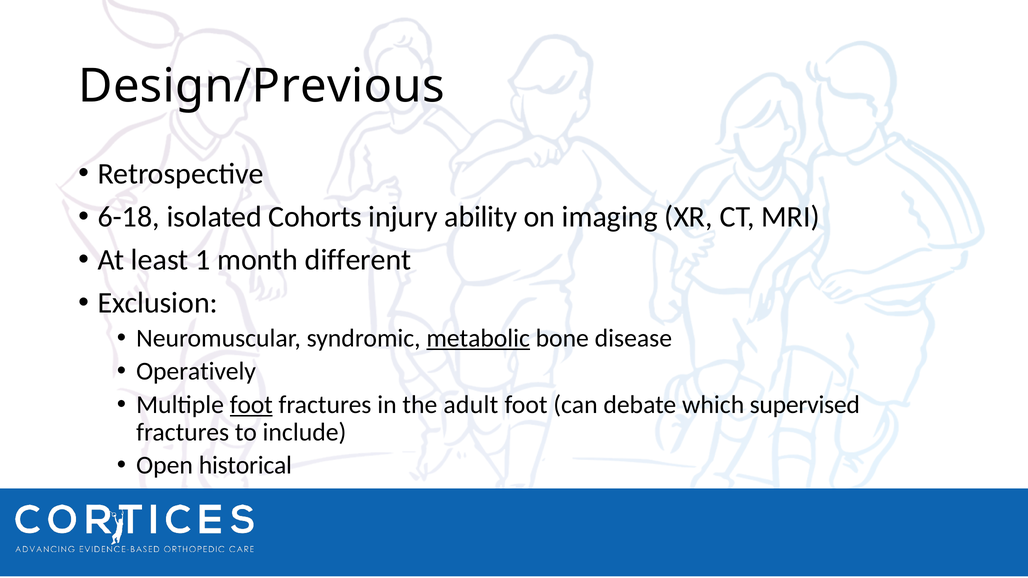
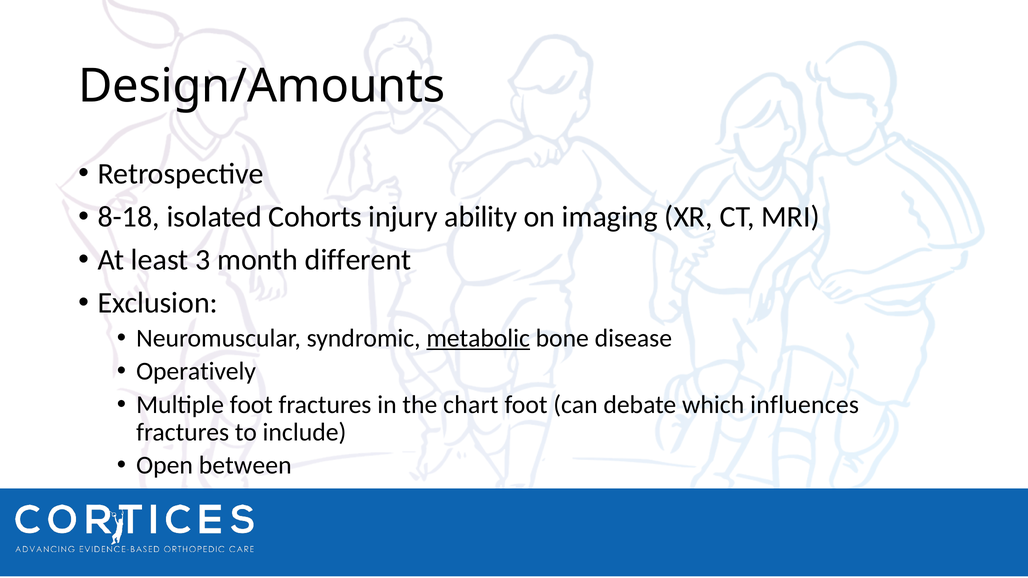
Design/Previous: Design/Previous -> Design/Amounts (262, 86)
6-18: 6-18 -> 8-18 (129, 217)
1: 1 -> 3 (203, 260)
foot underline: present -> none (251, 405)
adult: adult -> chart (471, 405)
supervised: supervised -> influences (805, 405)
historical: historical -> between (245, 466)
